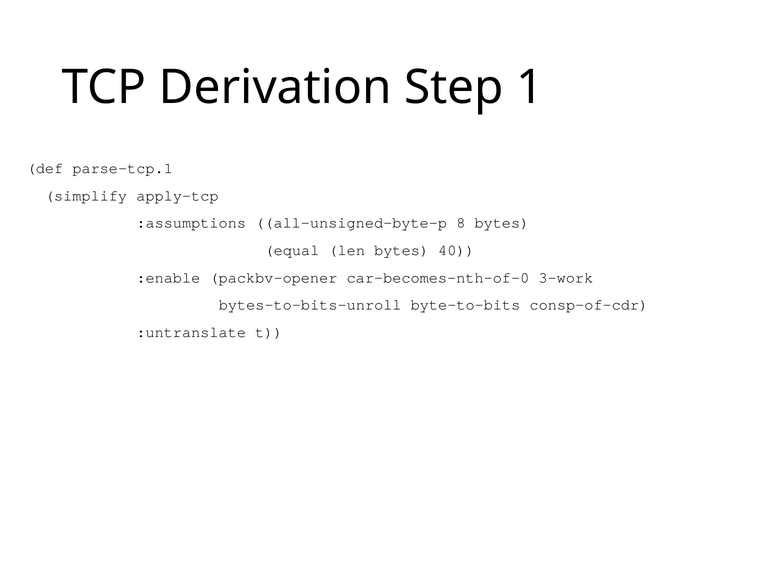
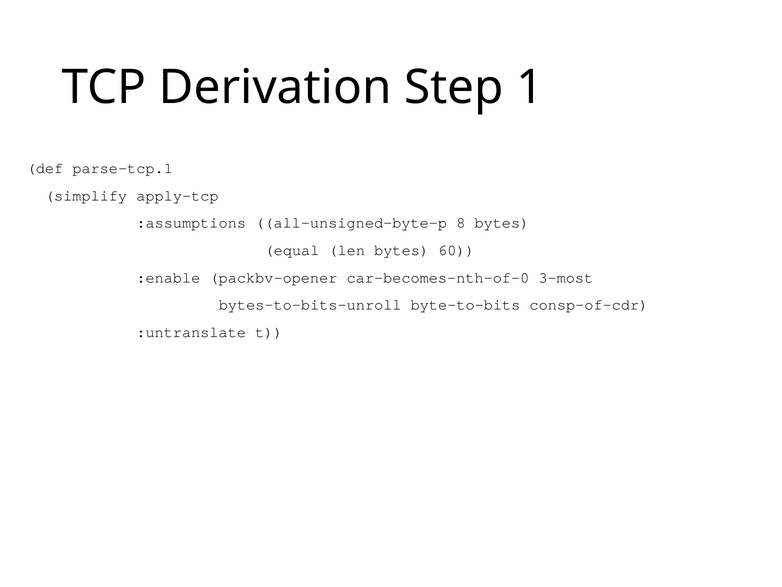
40: 40 -> 60 (456, 250)
3-work: 3-work -> 3-most (566, 277)
